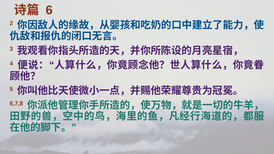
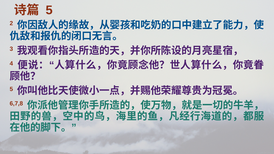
6: 6 -> 5 (49, 10)
